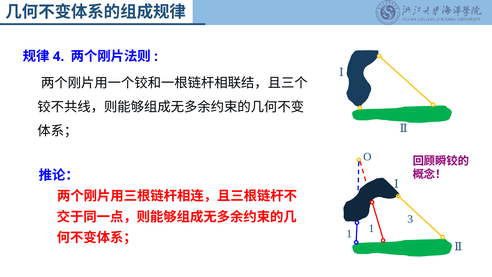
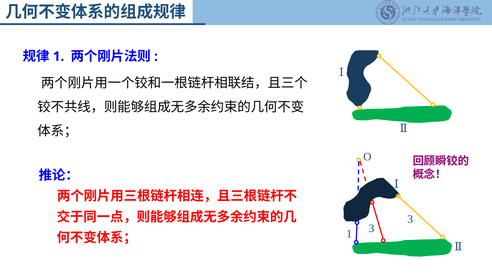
4: 4 -> 1 (59, 56)
1 1: 1 -> 3 (371, 228)
